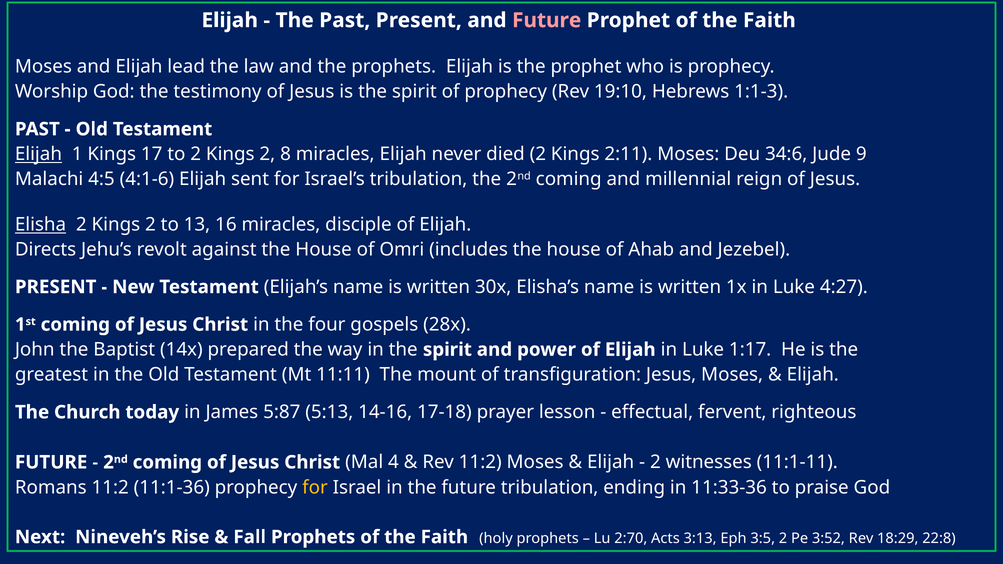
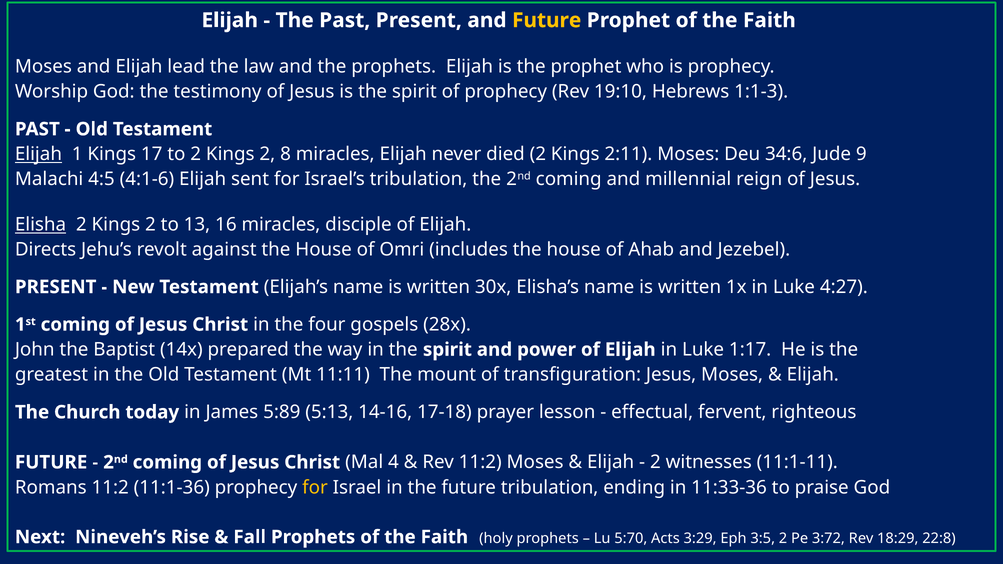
Future colour: pink -> yellow (547, 20)
5:87: 5:87 -> 5:89 (282, 412)
2:70: 2:70 -> 5:70 (631, 539)
3:13: 3:13 -> 3:29 (700, 539)
3:52: 3:52 -> 3:72 (828, 539)
